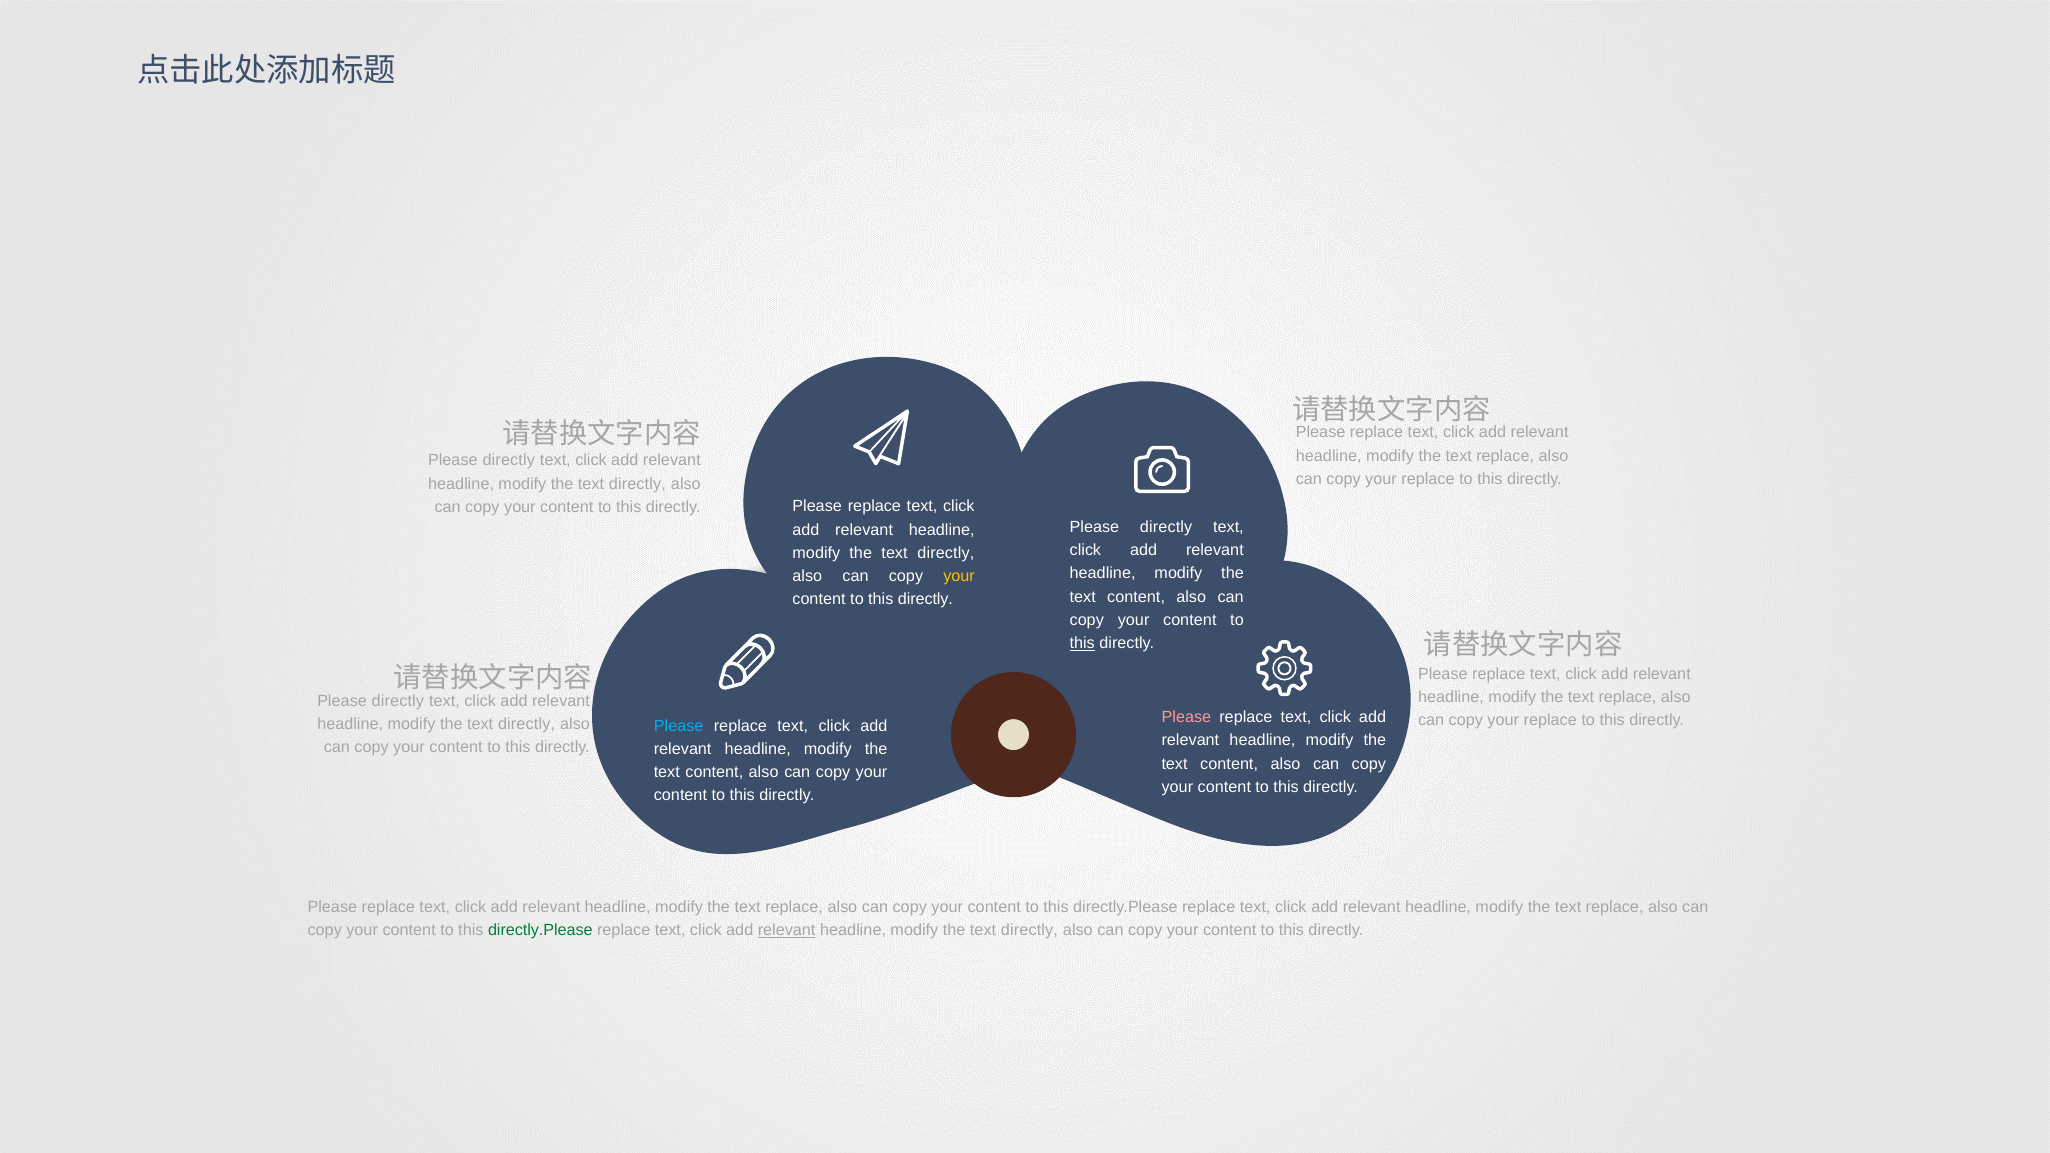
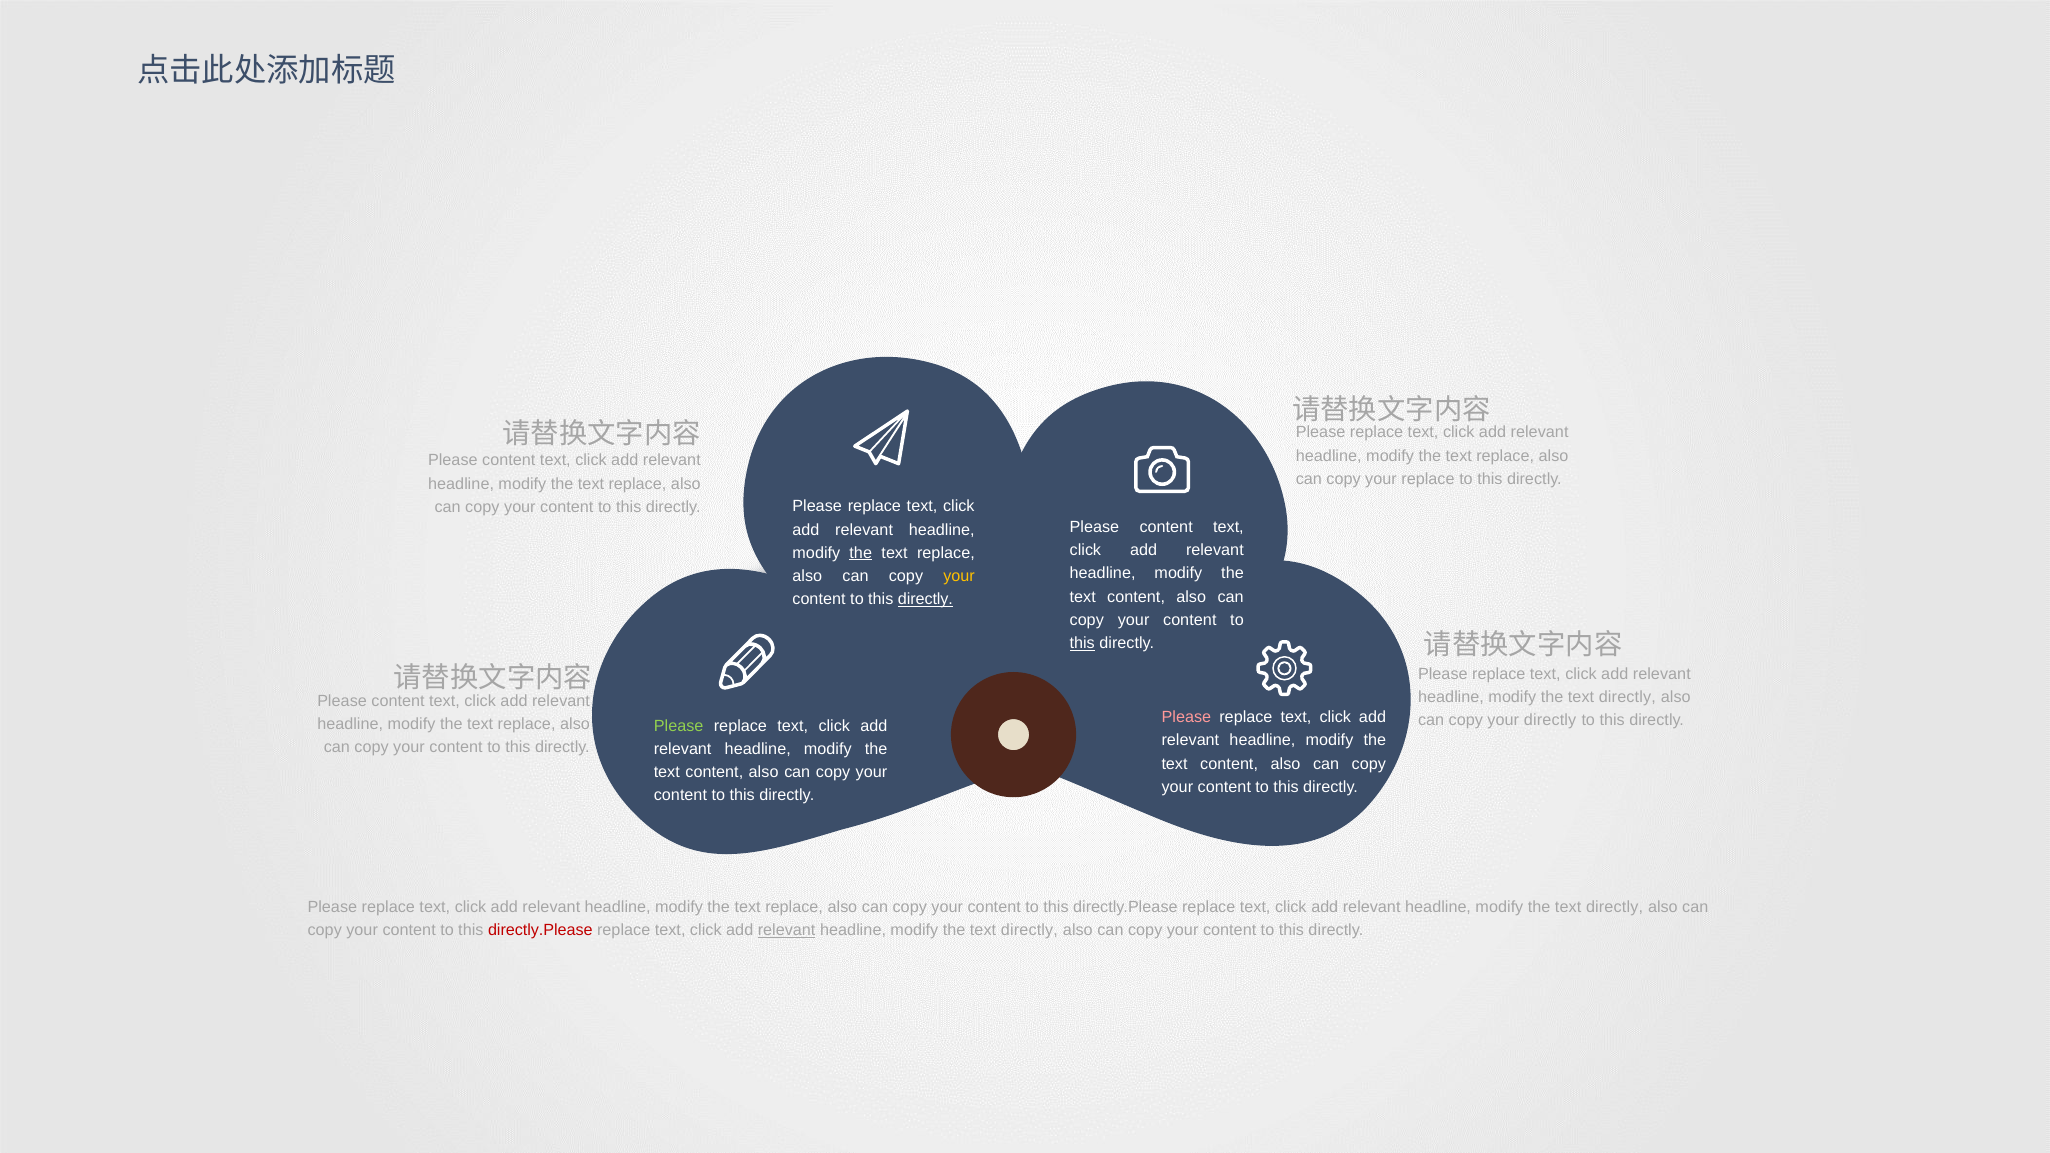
directly: directly -> content (509, 461)
directly: directly -> replace (637, 484)
directly: directly -> content (1166, 527)
the underline: none -> present (861, 553)
directly: directly -> replace (946, 553)
directly underline: none -> present (925, 599)
replace: replace -> directly (1627, 697)
directly: directly -> content (398, 701)
replace: replace -> directly (1550, 720)
directly: directly -> replace (527, 724)
Please colour: light blue -> light green (679, 726)
replace: replace -> directly (1615, 907)
directly.Please colour: green -> red (540, 931)
